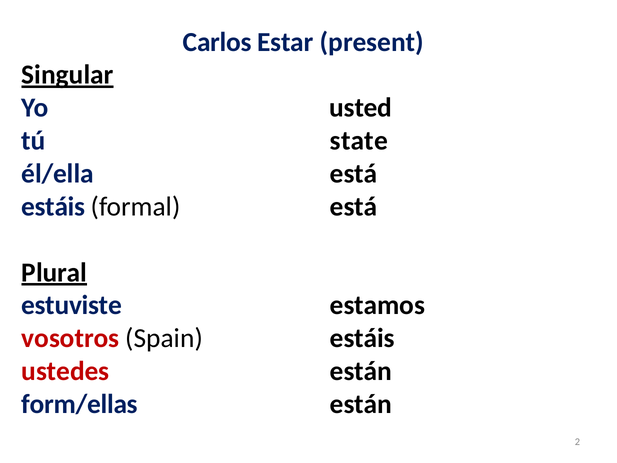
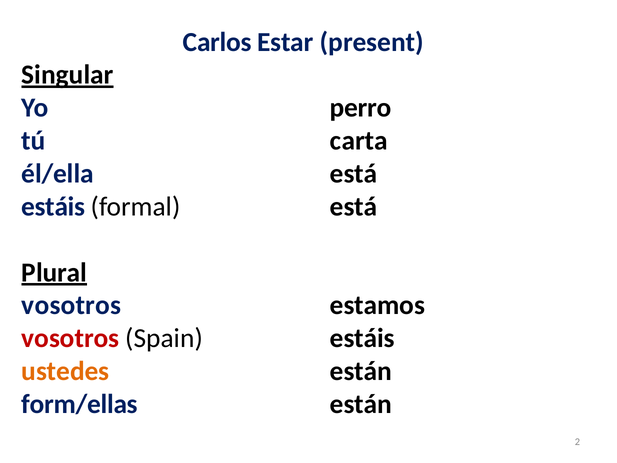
usted: usted -> perro (361, 108)
state: state -> carta (359, 141)
estuviste: estuviste -> vosotros (71, 305)
ustedes colour: red -> orange (65, 371)
